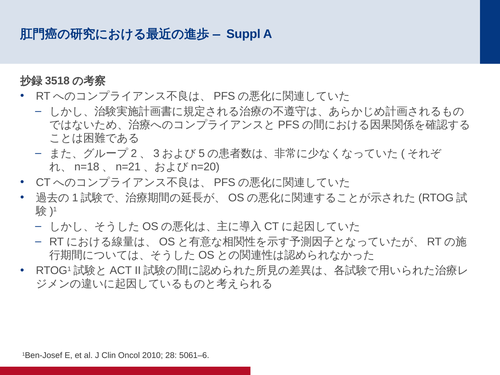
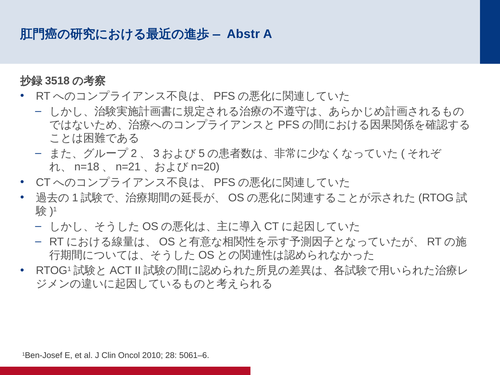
Suppl: Suppl -> Abstr (243, 34)
